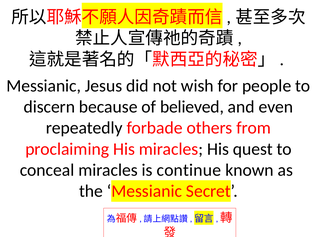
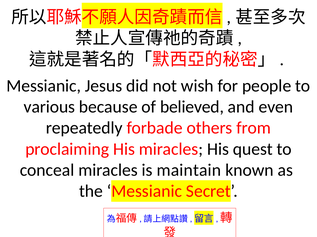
discern: discern -> various (49, 107)
continue: continue -> maintain (189, 171)
